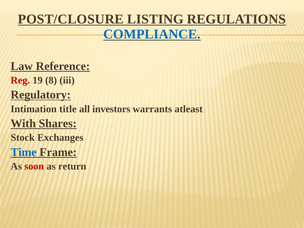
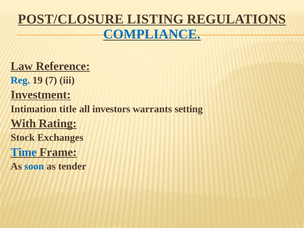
Reg colour: red -> blue (20, 80)
8: 8 -> 7 (51, 80)
Regulatory: Regulatory -> Investment (41, 95)
atleast: atleast -> setting (189, 109)
Shares: Shares -> Rating (58, 123)
soon colour: red -> blue (34, 166)
return: return -> tender (72, 166)
